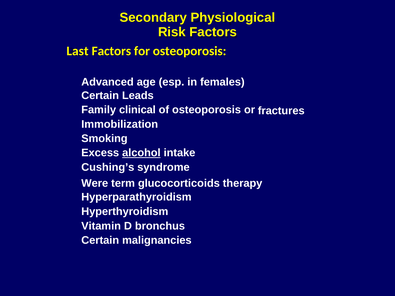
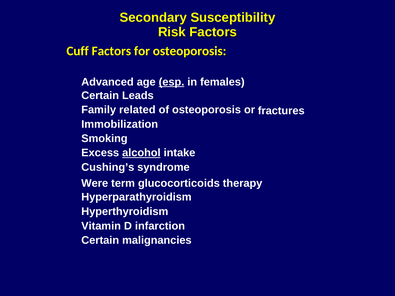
Physiological: Physiological -> Susceptibility (233, 18)
Last: Last -> Cuff (78, 51)
esp underline: none -> present (171, 82)
clinical: clinical -> related (137, 110)
bronchus: bronchus -> infarction (160, 226)
